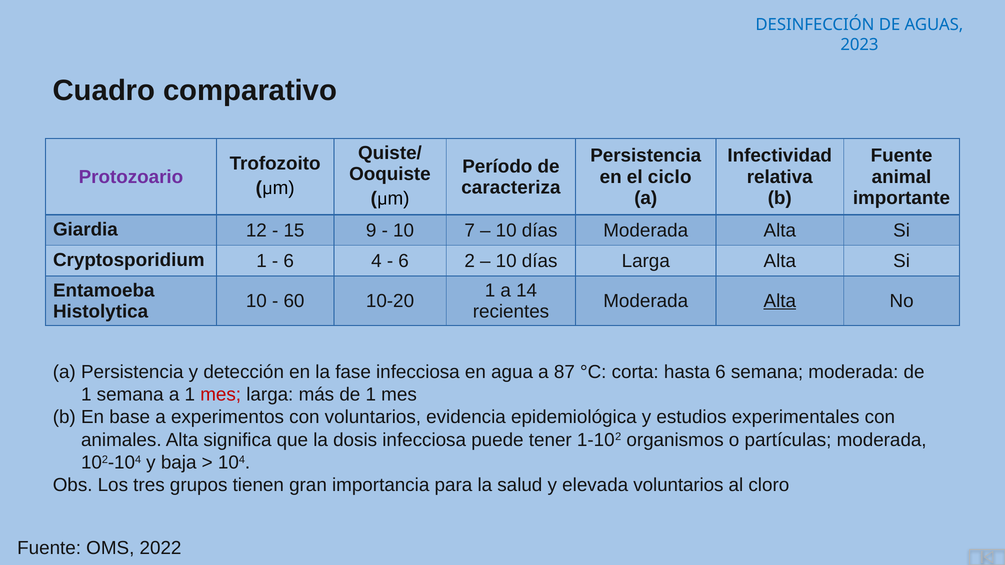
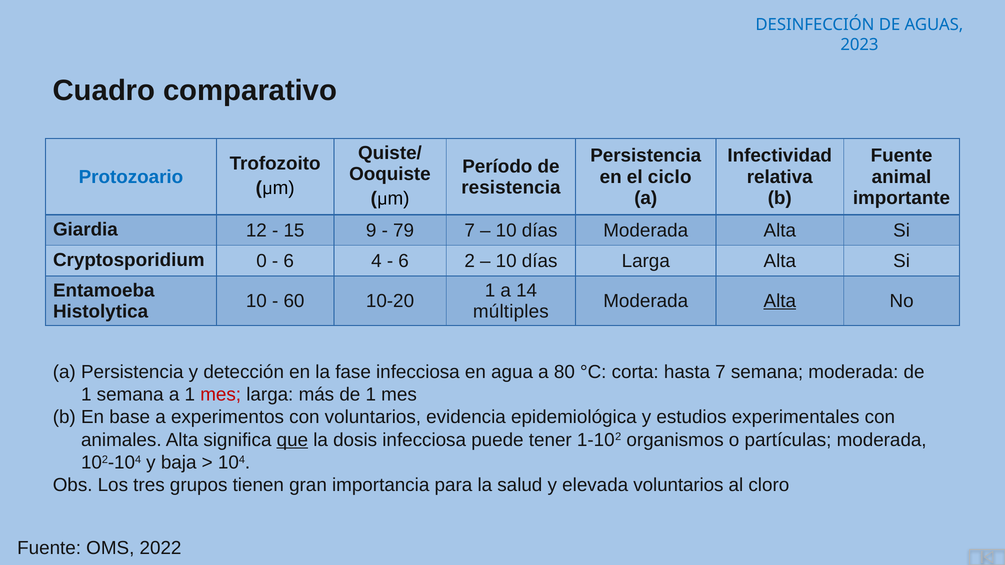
Protozoario colour: purple -> blue (131, 177)
caracteriza: caracteriza -> resistencia (511, 188)
10: 10 -> 79 (404, 230)
Cryptosporidium 1: 1 -> 0 (262, 261)
recientes: recientes -> múltiples (511, 312)
87: 87 -> 80 (564, 372)
hasta 6: 6 -> 7 (720, 372)
que underline: none -> present (292, 440)
